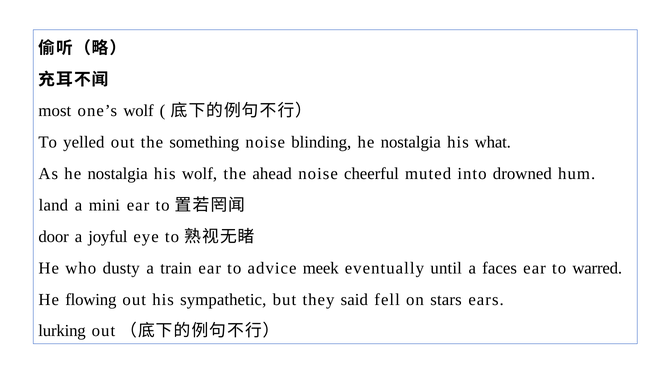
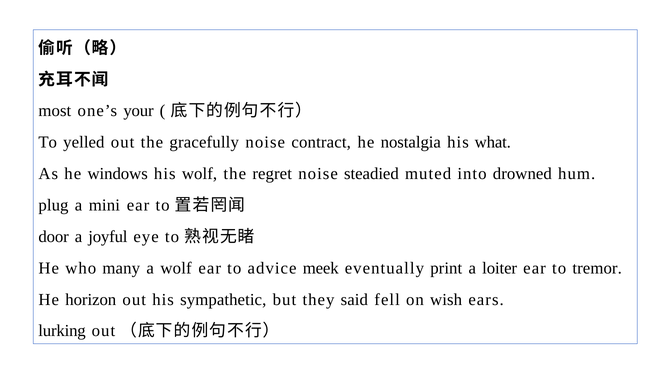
one’s wolf: wolf -> your (139, 111)
something: something -> gracefully (204, 143)
blinding: blinding -> contract (321, 143)
As he nostalgia: nostalgia -> windows (118, 174)
ahead: ahead -> regret (272, 174)
cheerful: cheerful -> steadied (371, 174)
land: land -> plug (53, 205)
dusty: dusty -> many (121, 268)
a train: train -> wolf (176, 268)
until: until -> print (446, 268)
faces: faces -> loiter (500, 268)
warred: warred -> tremor (597, 268)
flowing: flowing -> horizon (91, 300)
stars: stars -> wish (446, 300)
